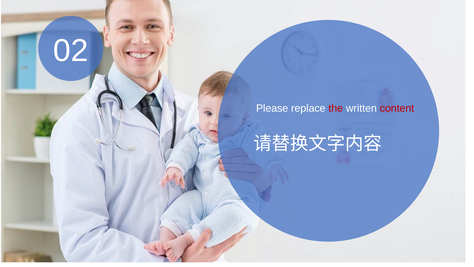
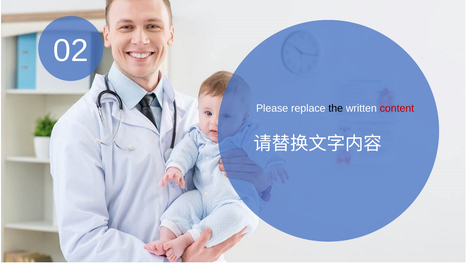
the colour: red -> black (336, 108)
